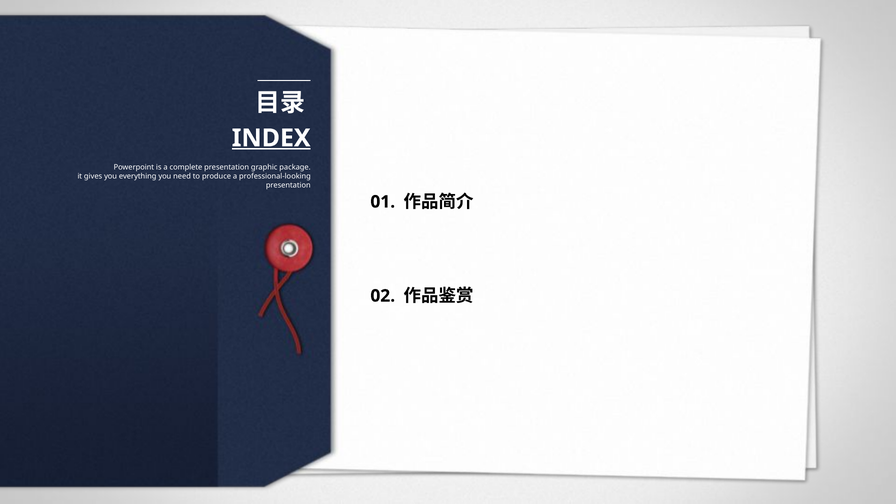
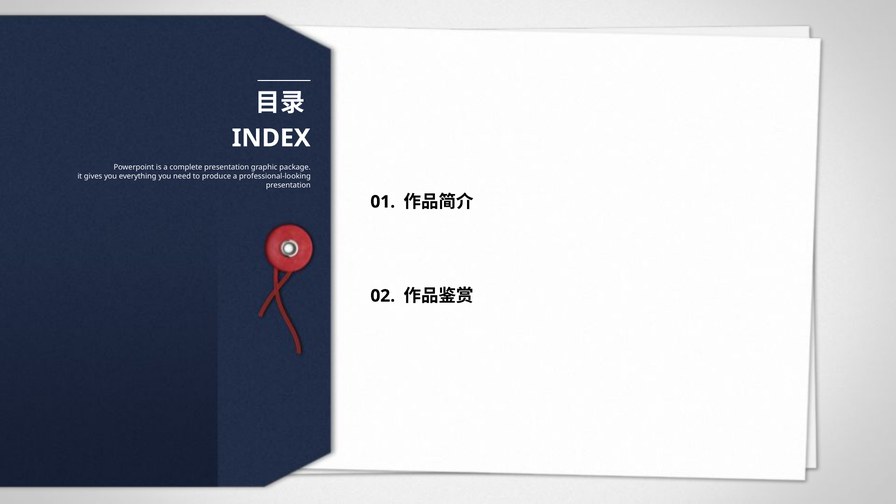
INDEX underline: present -> none (271, 138)
